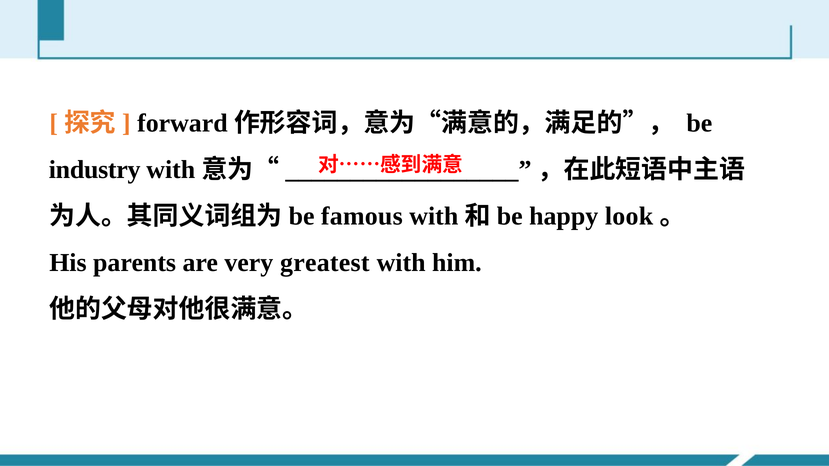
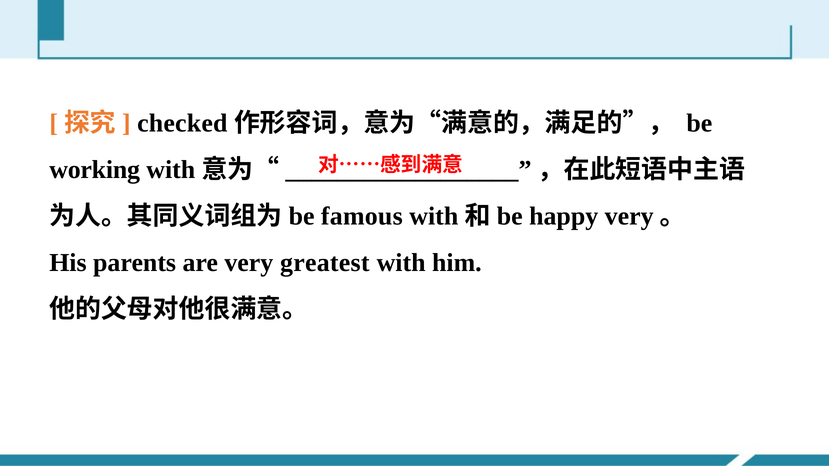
forward: forward -> checked (182, 123)
industry: industry -> working (95, 170)
happy look: look -> very (629, 216)
